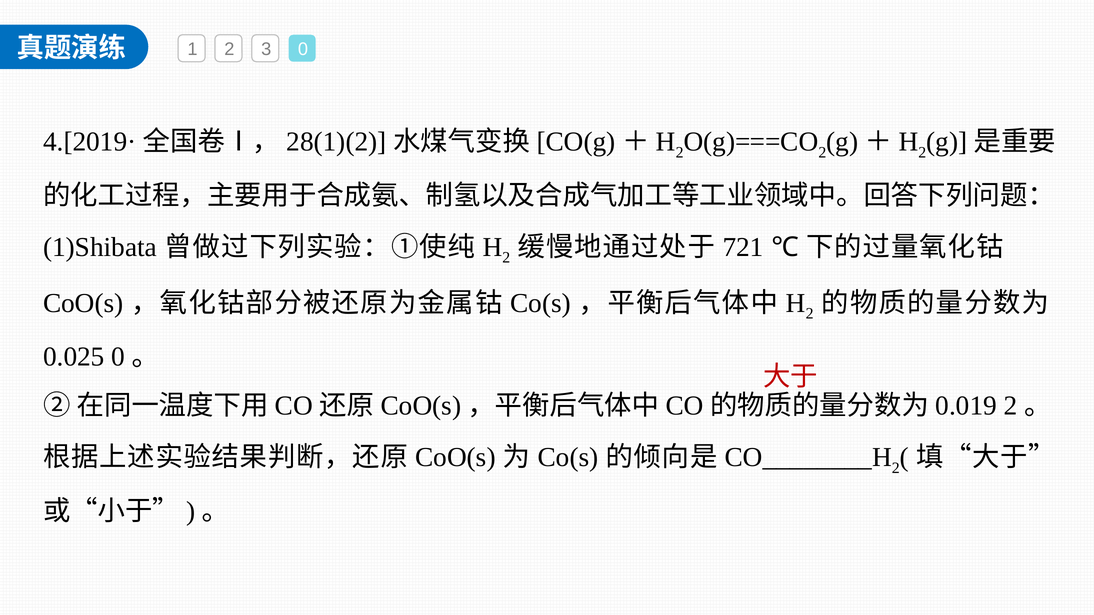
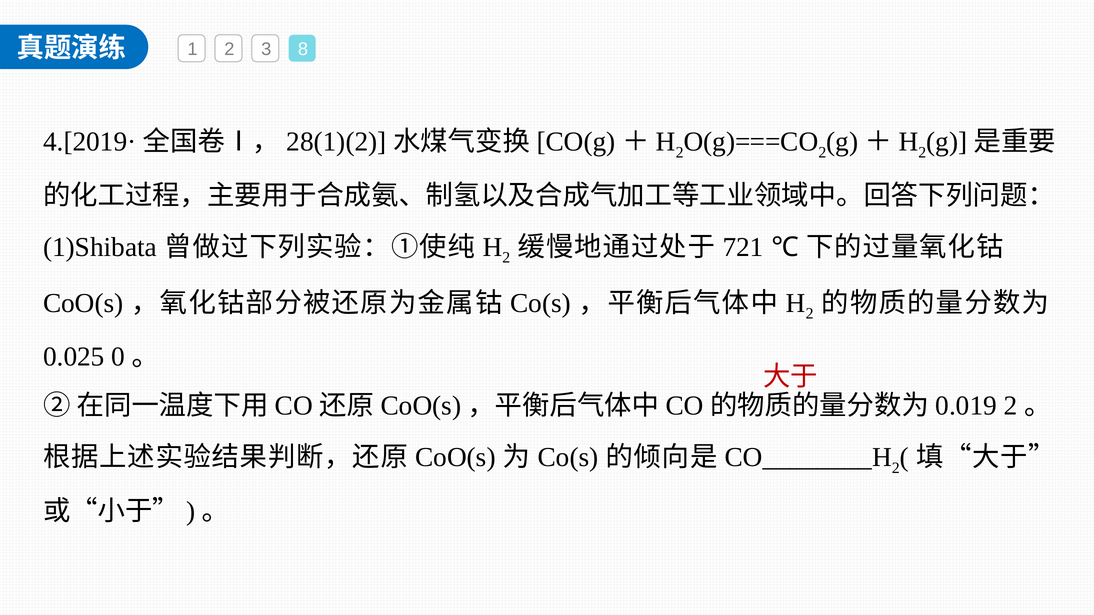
0: 0 -> 8 (303, 50)
